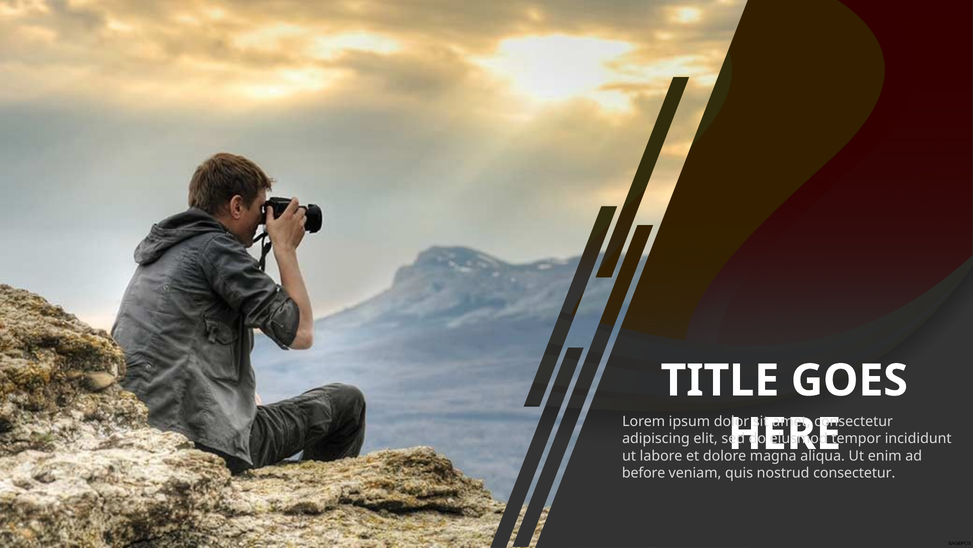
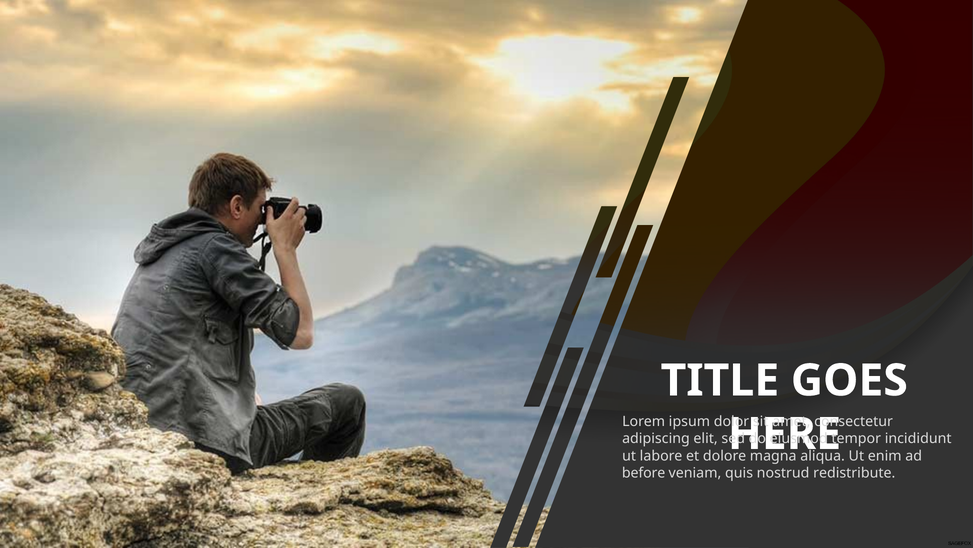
nostrud consectetur: consectetur -> redistribute (854, 472)
